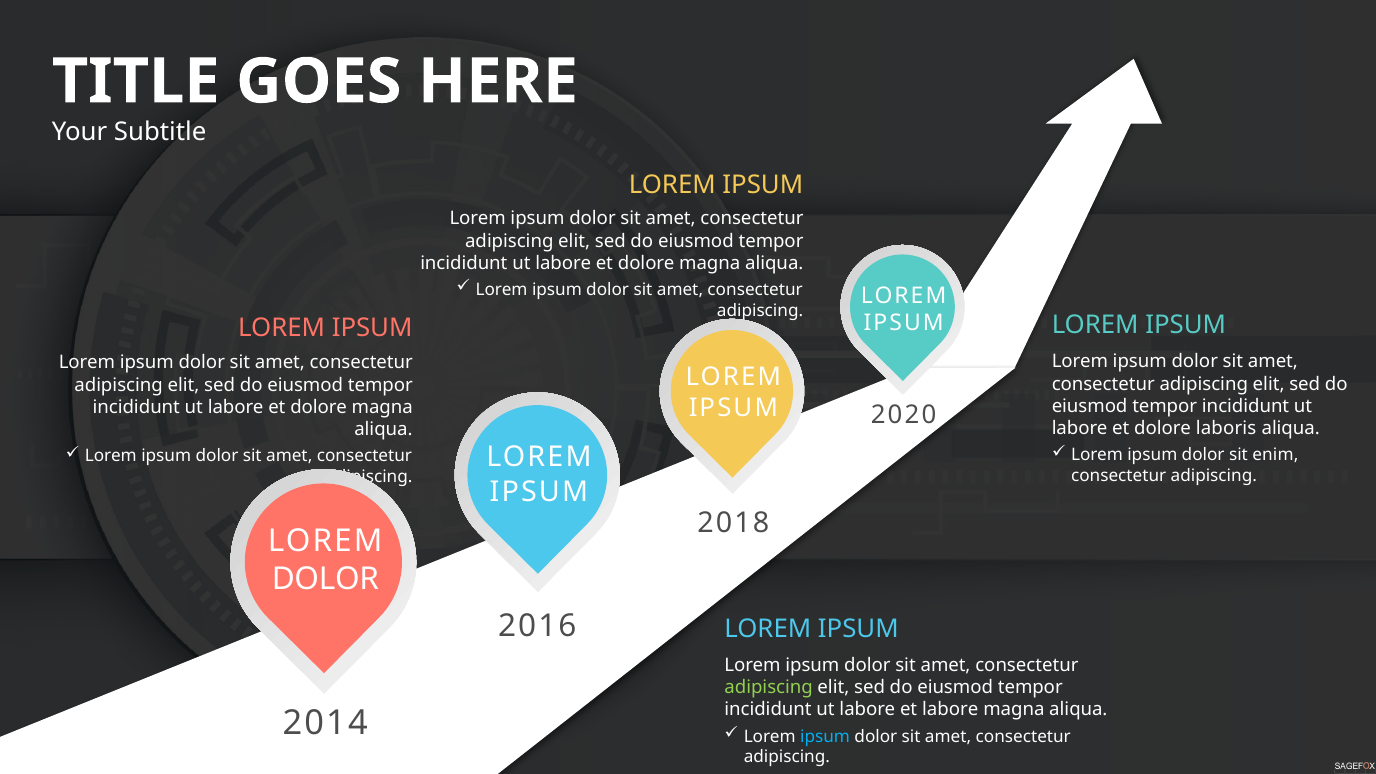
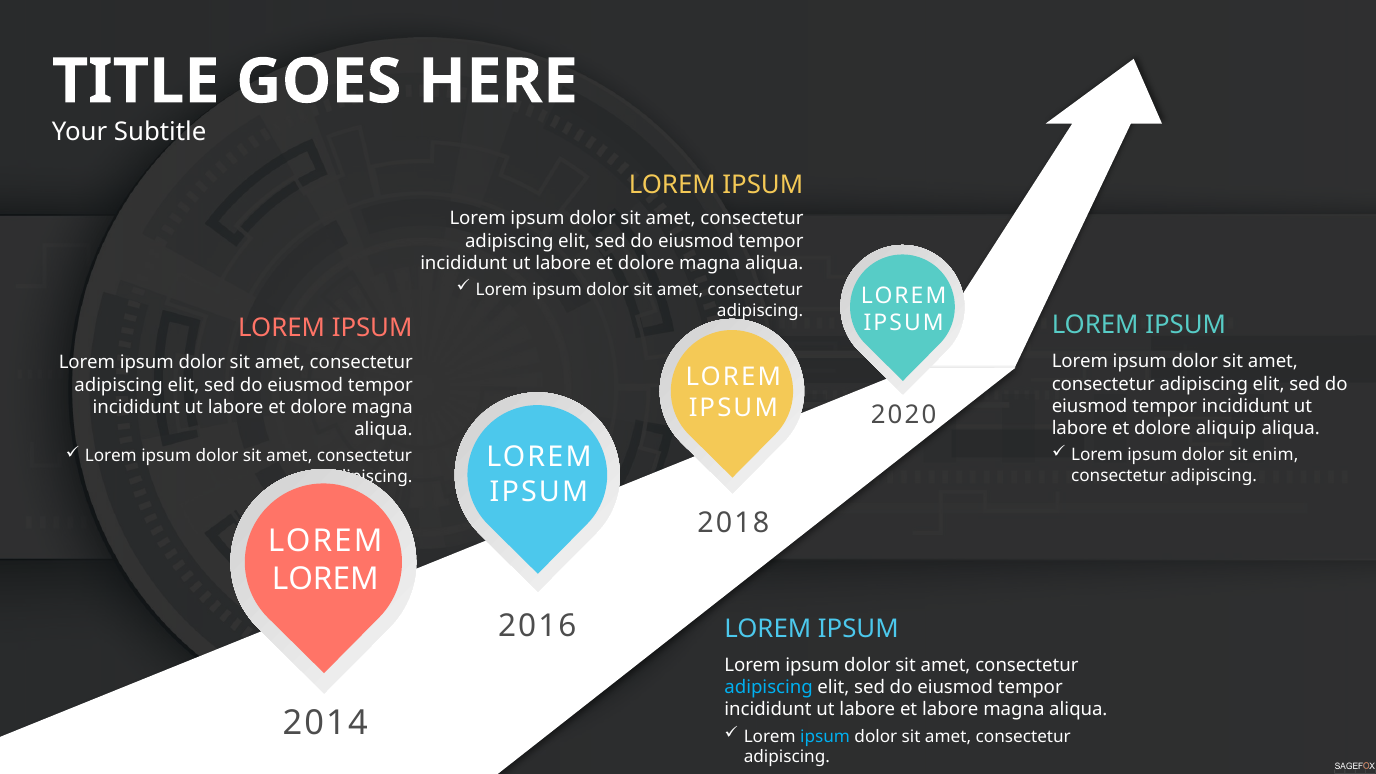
laboris: laboris -> aliquip (1226, 429)
DOLOR: DOLOR -> LOREM (325, 579)
adipiscing colour: light green -> light blue (769, 687)
